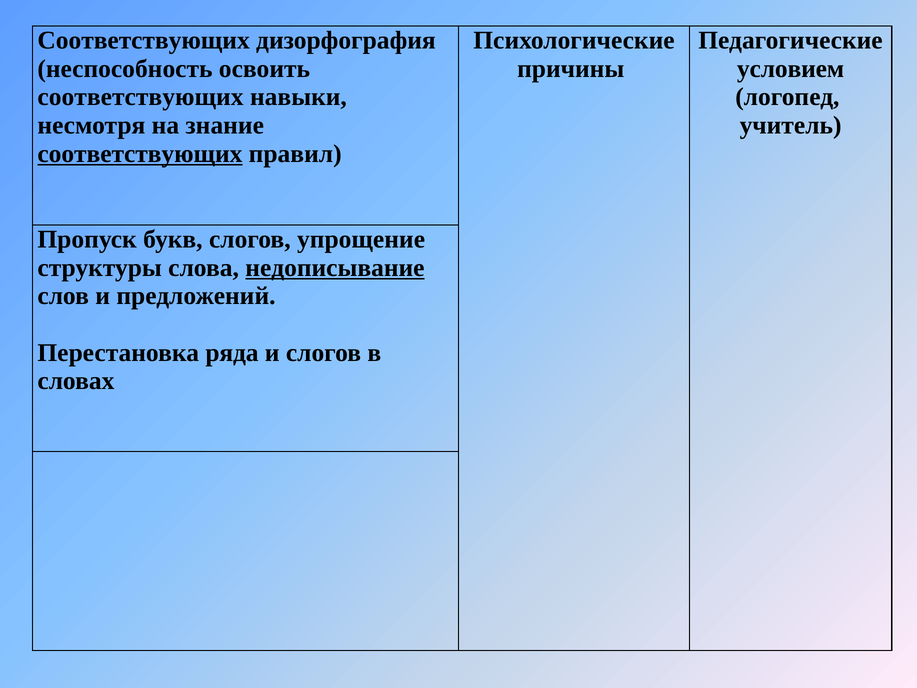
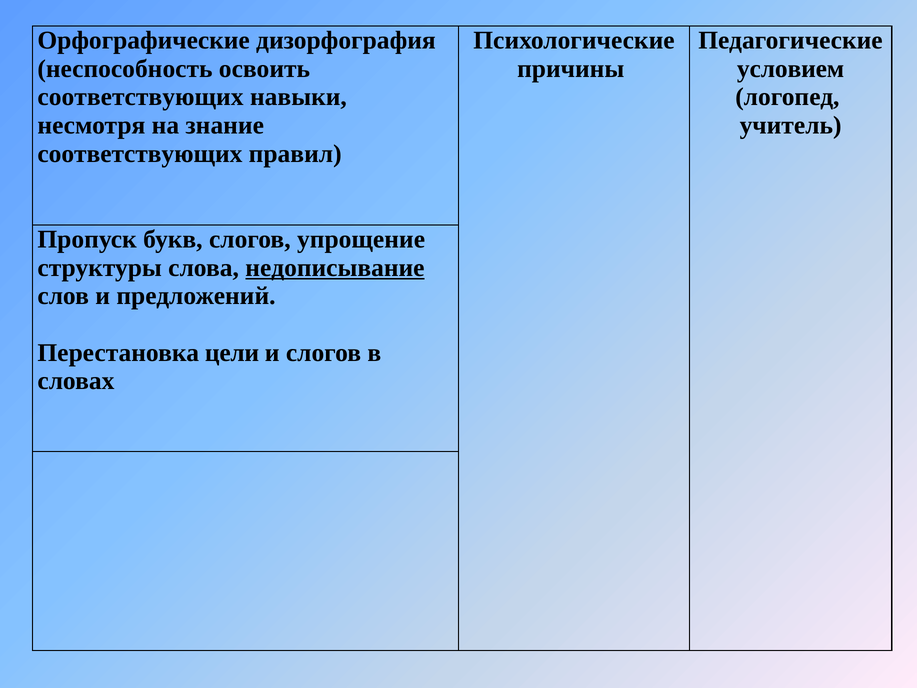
Соответствующих: Соответствующих -> Орфографические (144, 41)
соответствующих underline: present -> none (140, 154)
ряда: ряда -> цели (232, 353)
